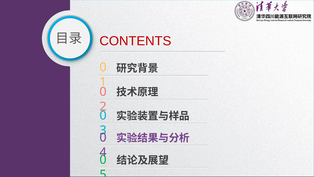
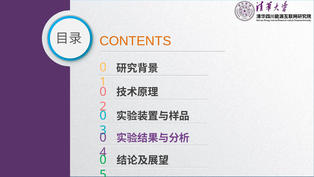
CONTENTS colour: red -> orange (135, 41)
